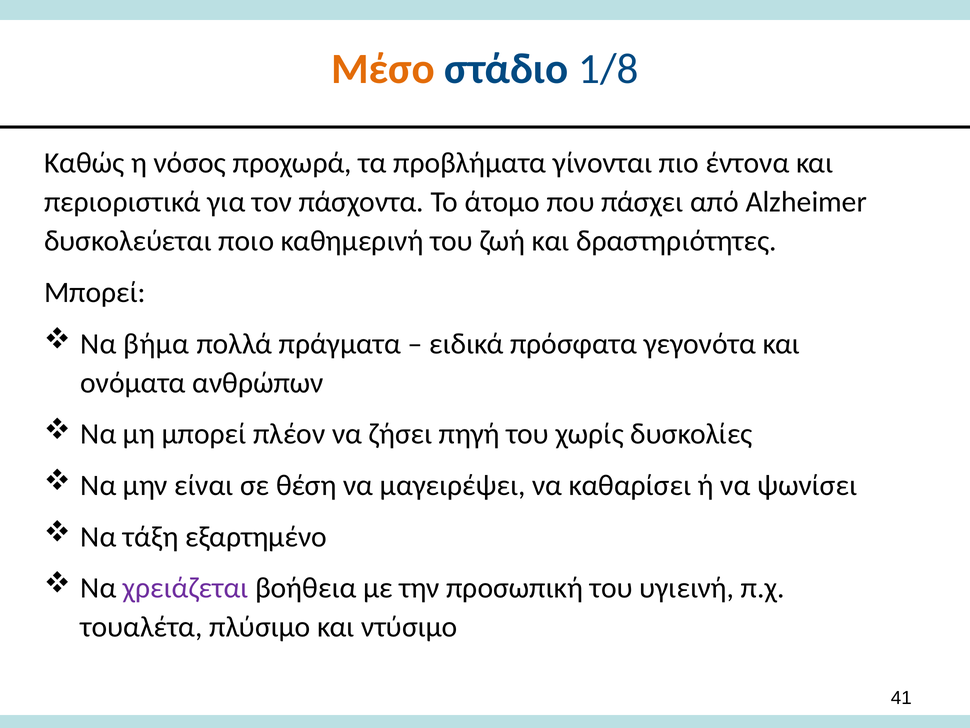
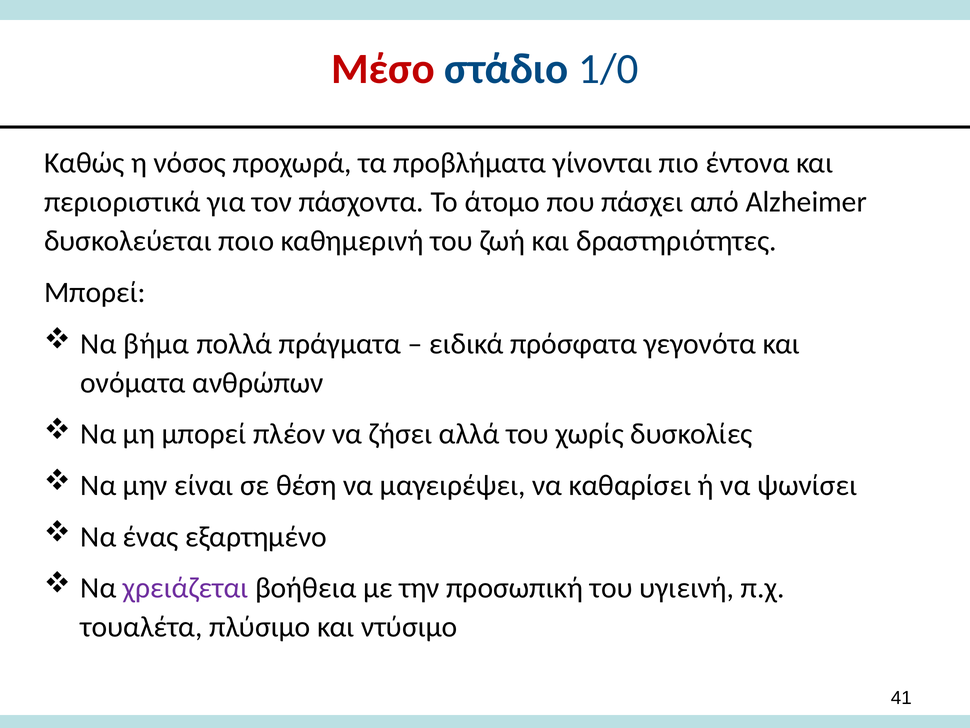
Μέσο colour: orange -> red (383, 69)
1/8: 1/8 -> 1/0 (609, 69)
πηγή: πηγή -> αλλά (469, 434)
τάξη: τάξη -> ένας (151, 536)
